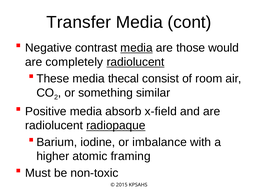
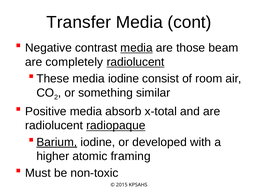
would: would -> beam (223, 48)
media thecal: thecal -> iodine (124, 79)
x-field: x-field -> x-total (161, 112)
Barium underline: none -> present (57, 142)
imbalance: imbalance -> developed (160, 142)
